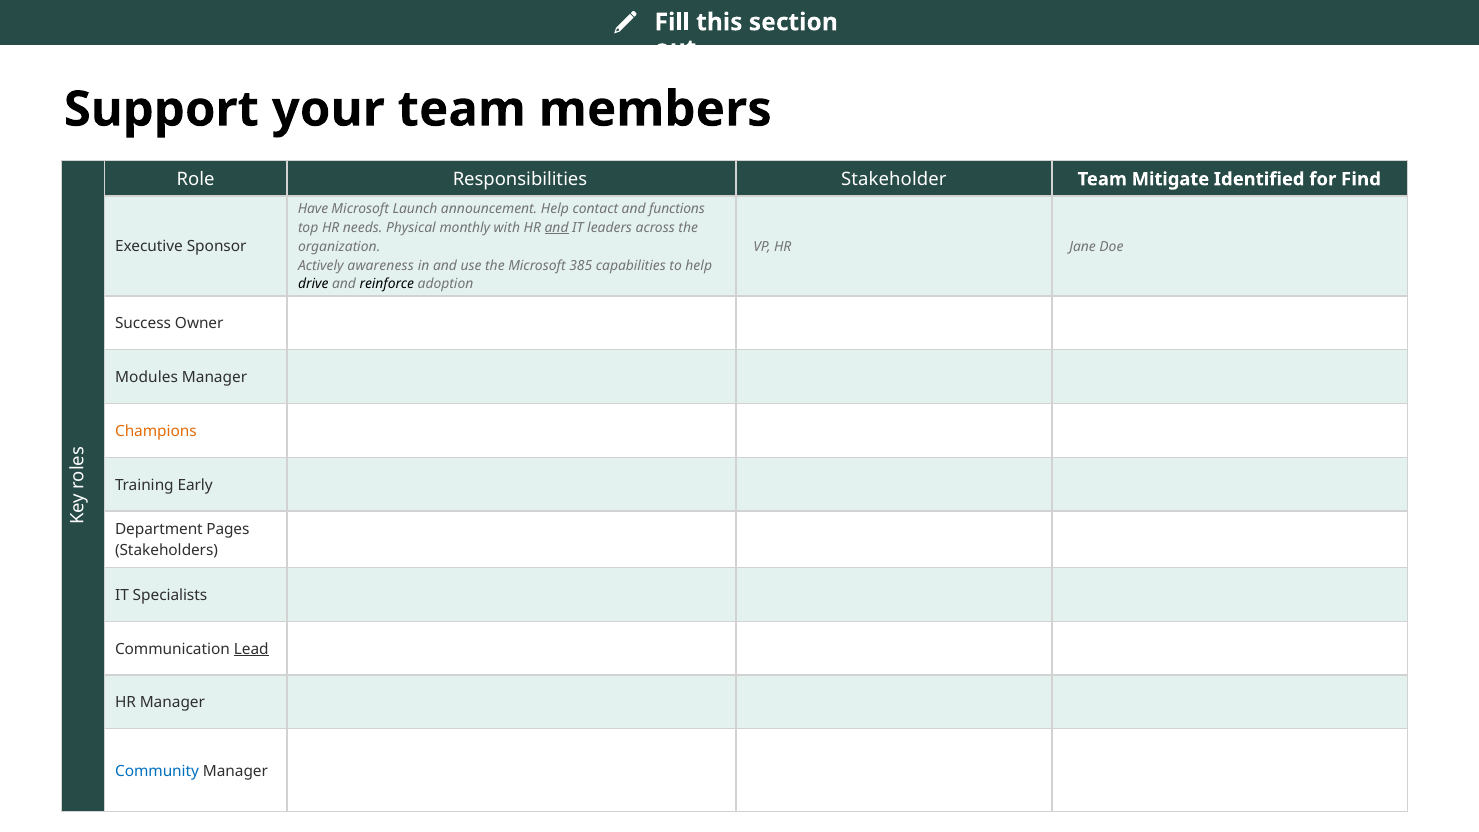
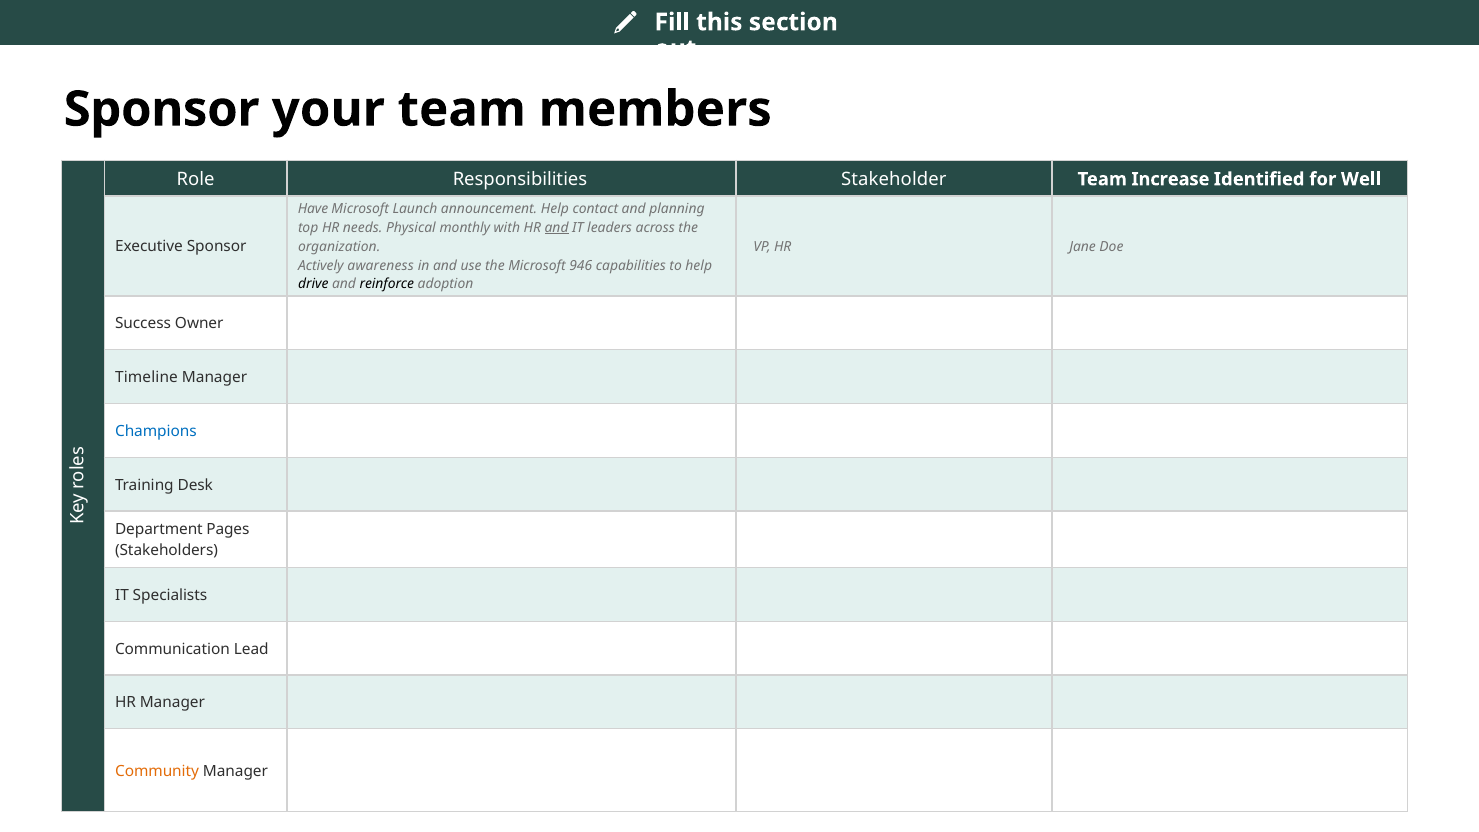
Support: Support -> Sponsor (162, 109)
Mitigate: Mitigate -> Increase (1170, 179)
Find: Find -> Well (1361, 179)
functions: functions -> planning (677, 209)
385: 385 -> 946 (581, 266)
Modules: Modules -> Timeline (147, 377)
Champions colour: orange -> blue (156, 431)
Early: Early -> Desk (195, 485)
Lead underline: present -> none (251, 649)
Community colour: blue -> orange (157, 771)
